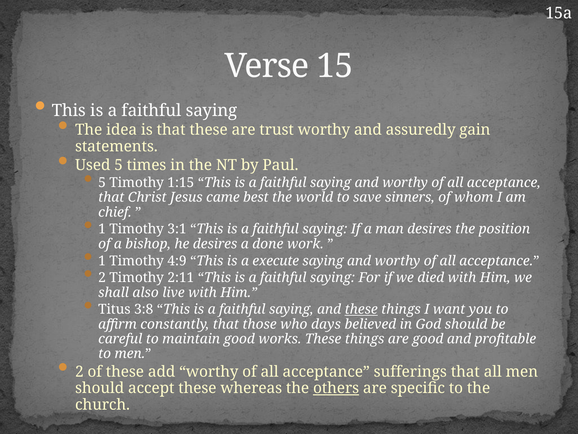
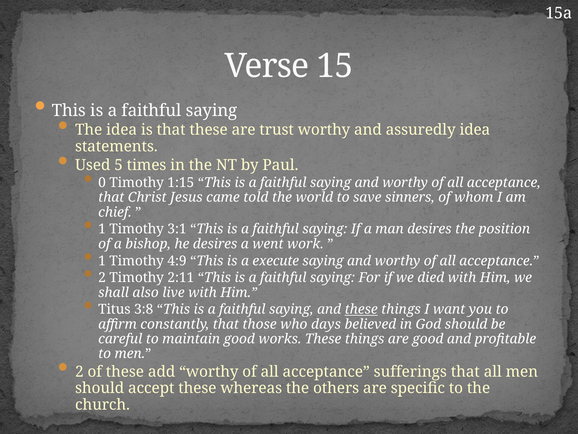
assuredly gain: gain -> idea (475, 130)
5: 5 -> 0 (102, 182)
best: best -> told (256, 197)
done: done -> went (268, 244)
others underline: present -> none (336, 388)
